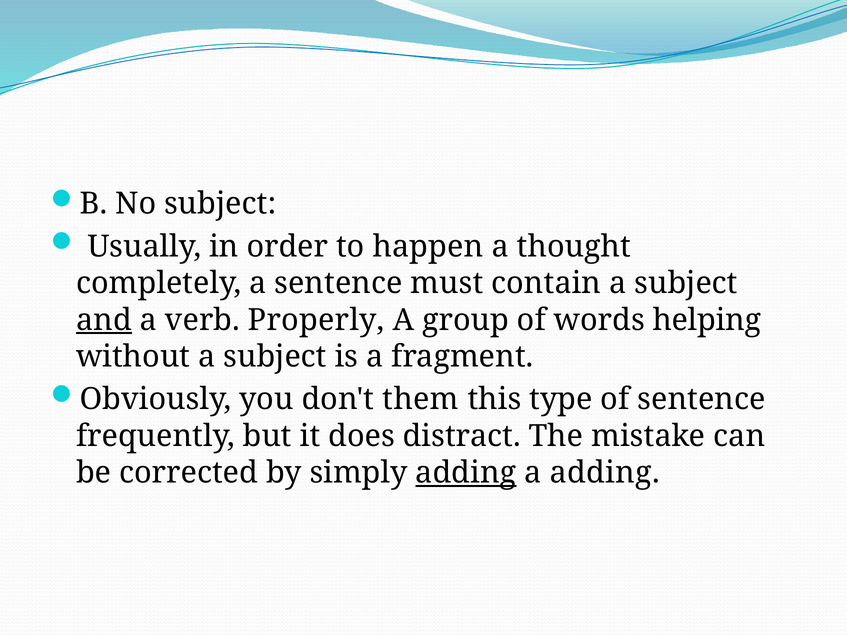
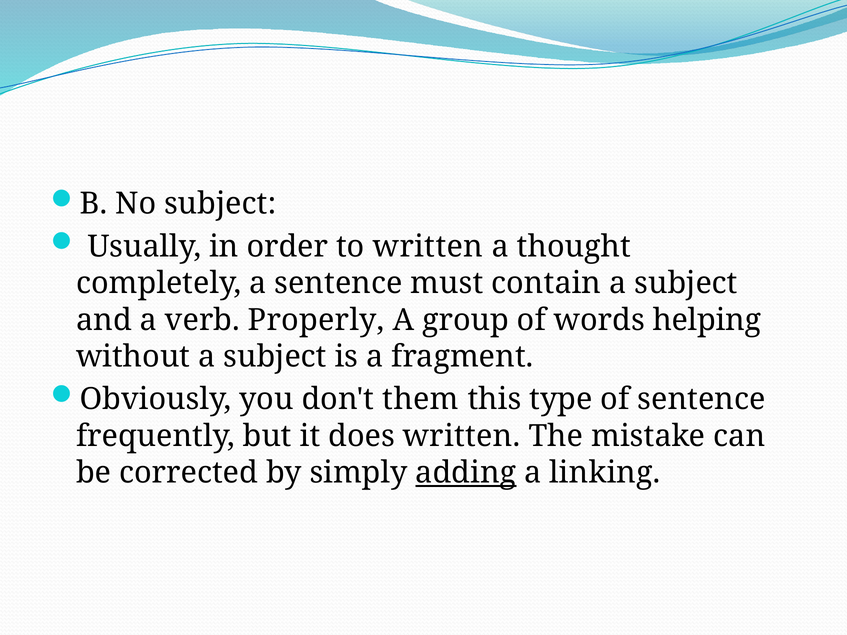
to happen: happen -> written (428, 247)
and underline: present -> none (104, 320)
does distract: distract -> written (462, 436)
a adding: adding -> linking (605, 473)
